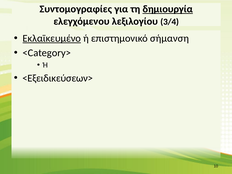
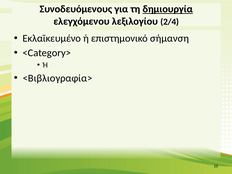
Συντομογραφίες: Συντομογραφίες -> Συνοδευόμενους (76, 9)
3/4: 3/4 -> 2/4 (170, 22)
Εκλαϊκευμένο underline: present -> none (52, 38)
<Εξειδικεύσεων>: <Εξειδικεύσεων> -> <Βιβλιογραφία> (58, 78)
